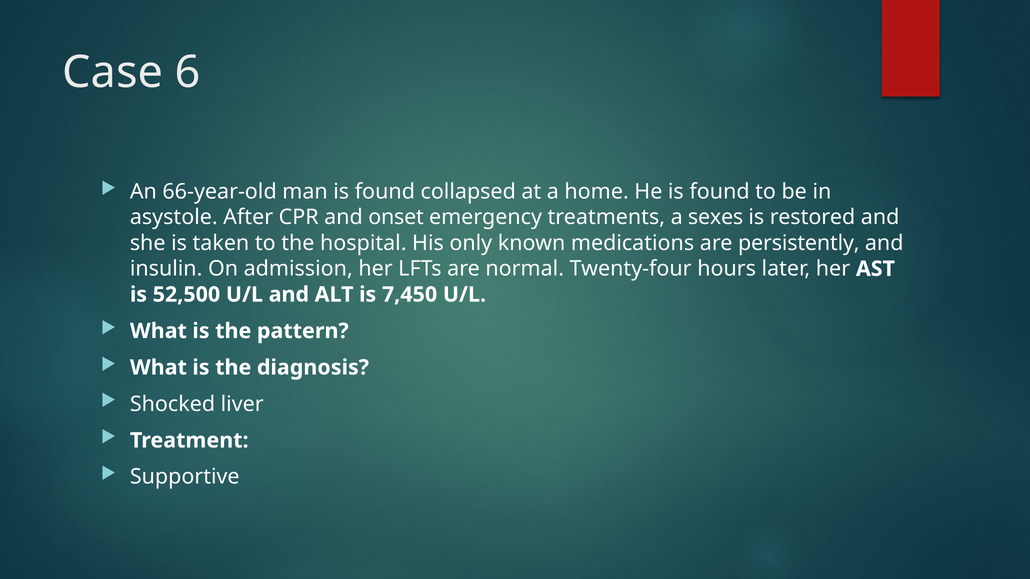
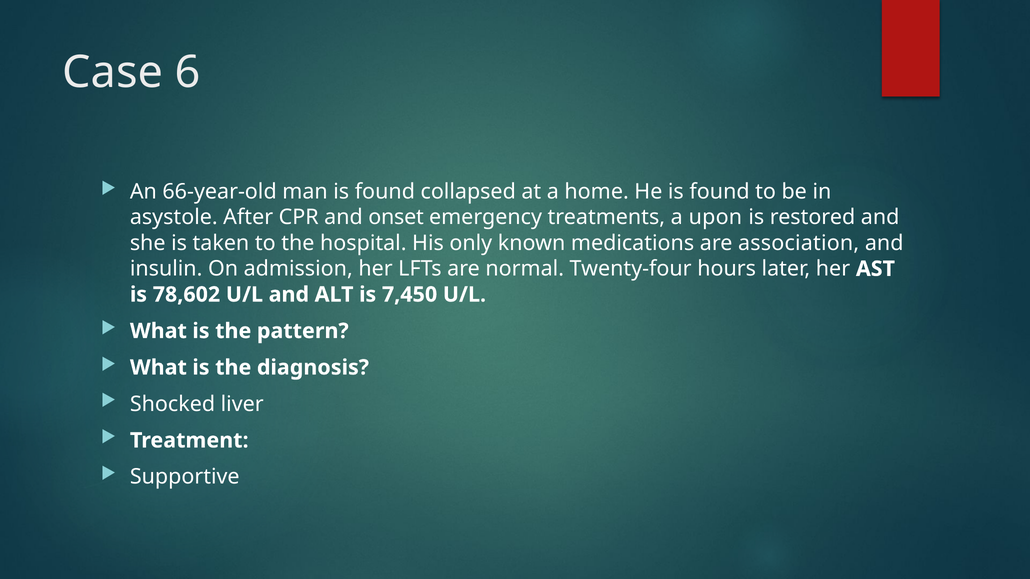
sexes: sexes -> upon (715, 217)
persistently: persistently -> association (799, 243)
52,500: 52,500 -> 78,602 (186, 295)
